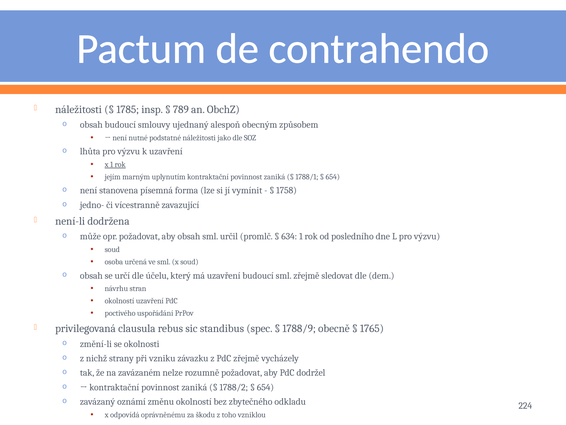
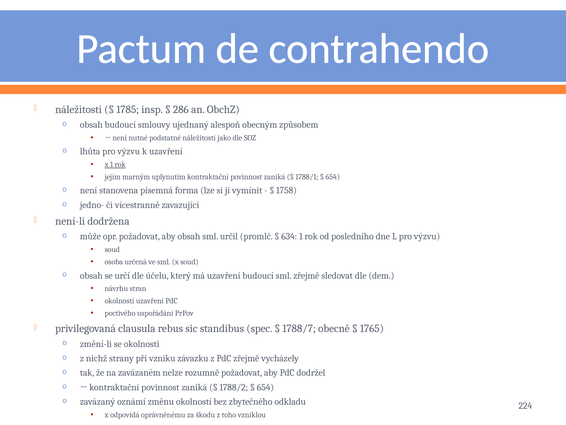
789: 789 -> 286 (181, 109)
1788/9: 1788/9 -> 1788/7 (299, 328)
